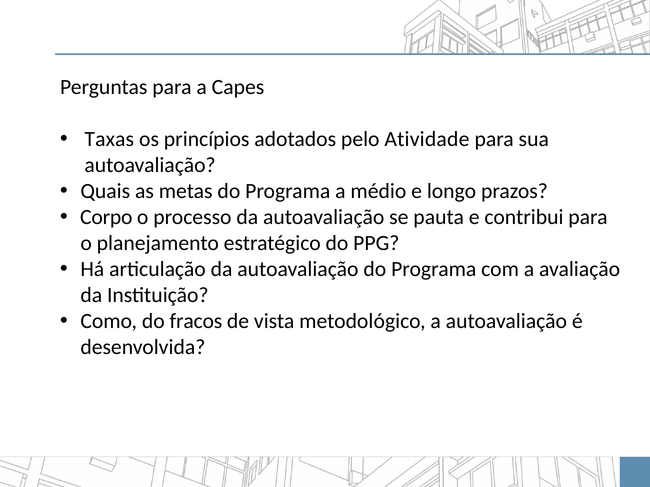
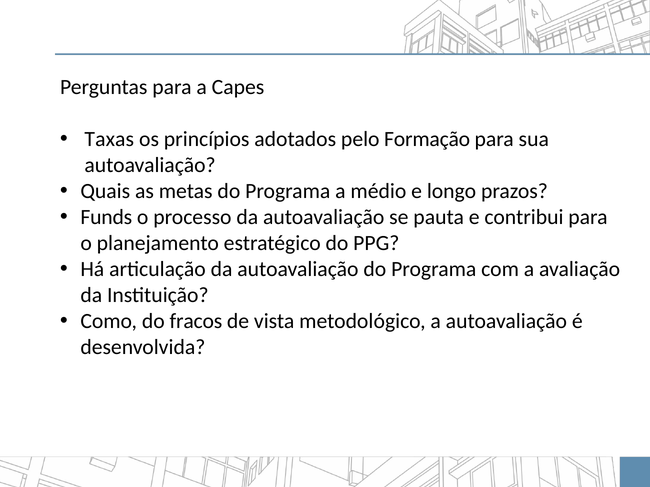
Atividade: Atividade -> Formação (427, 139)
Corpo: Corpo -> Funds (106, 217)
